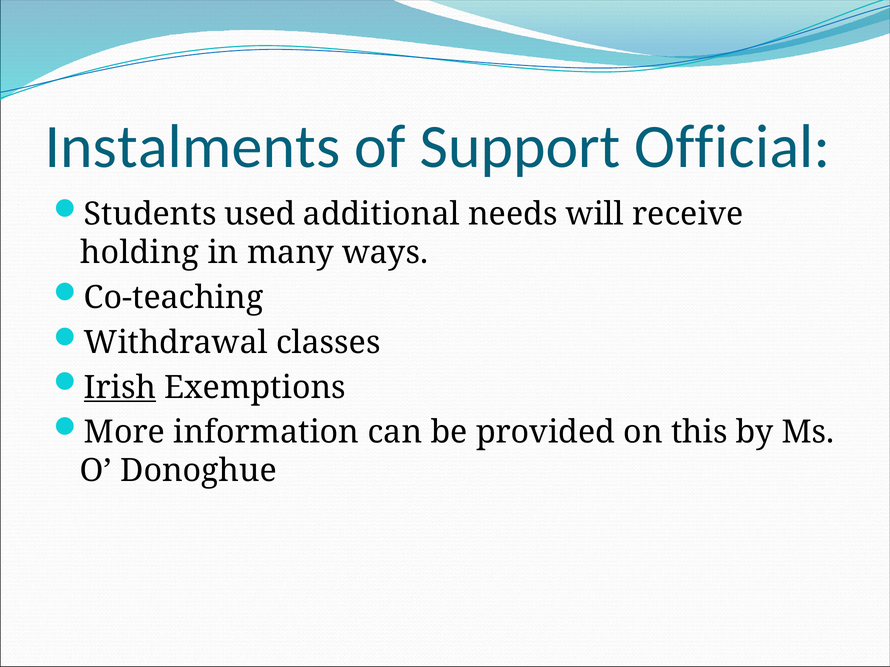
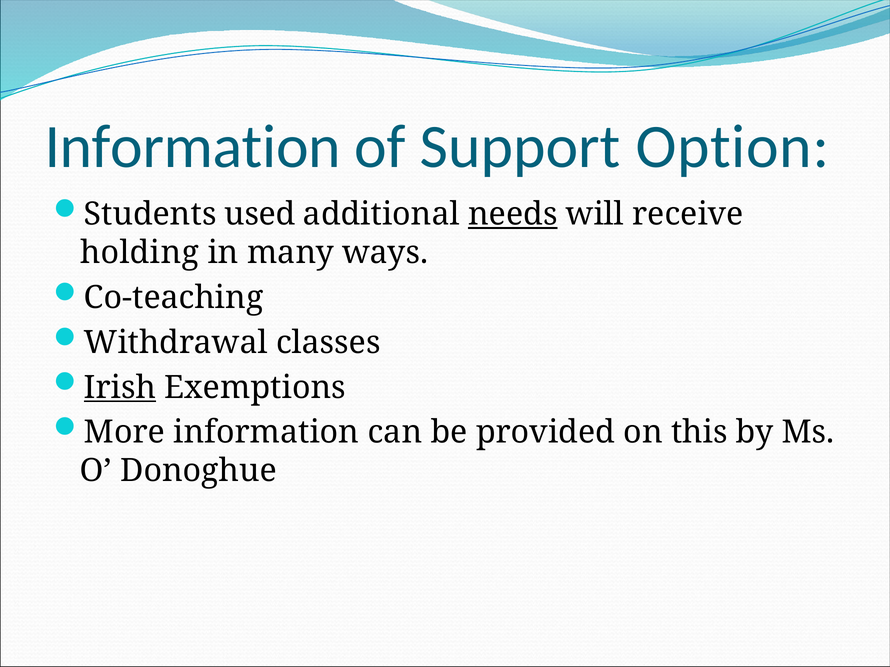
Instalments: Instalments -> Information (193, 147)
Official: Official -> Option (732, 147)
needs underline: none -> present (513, 214)
